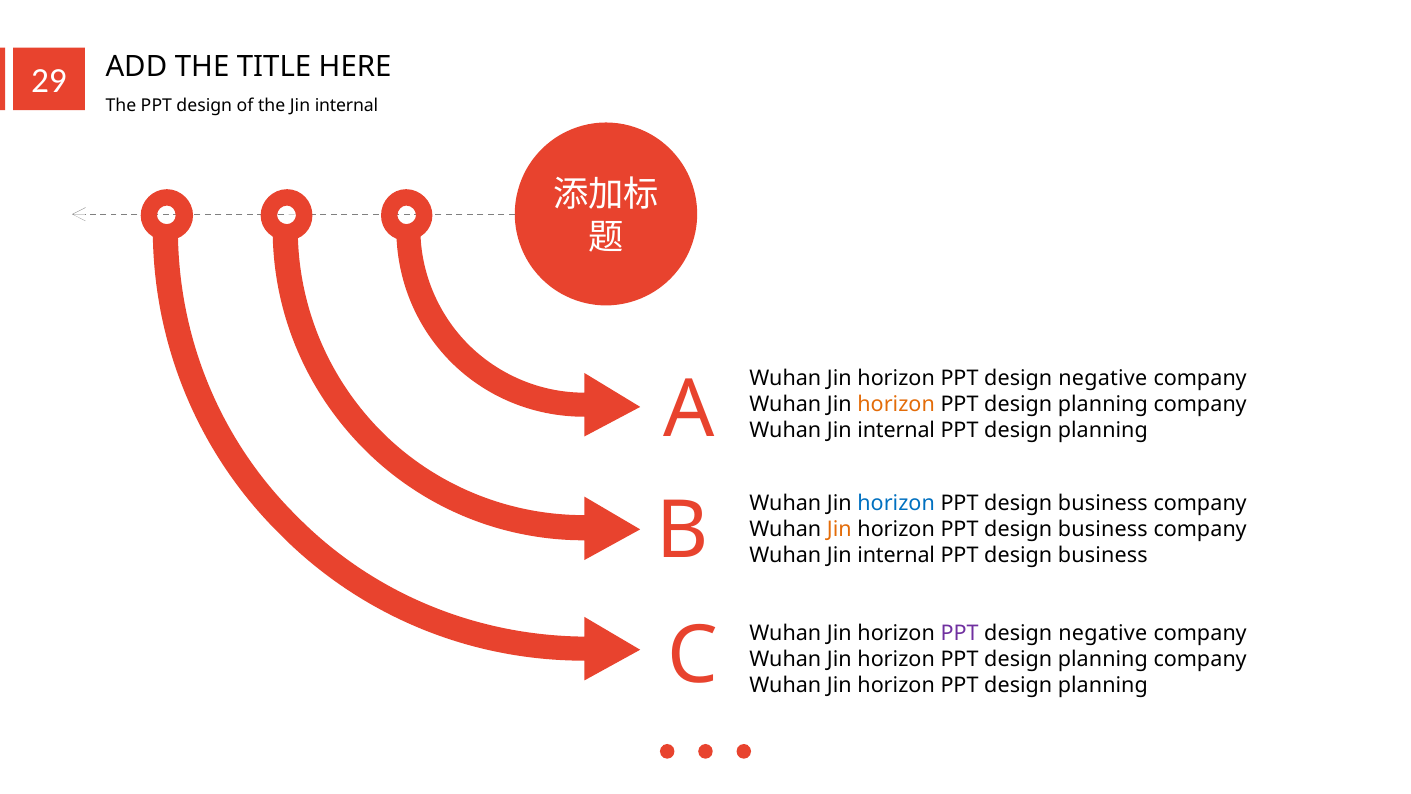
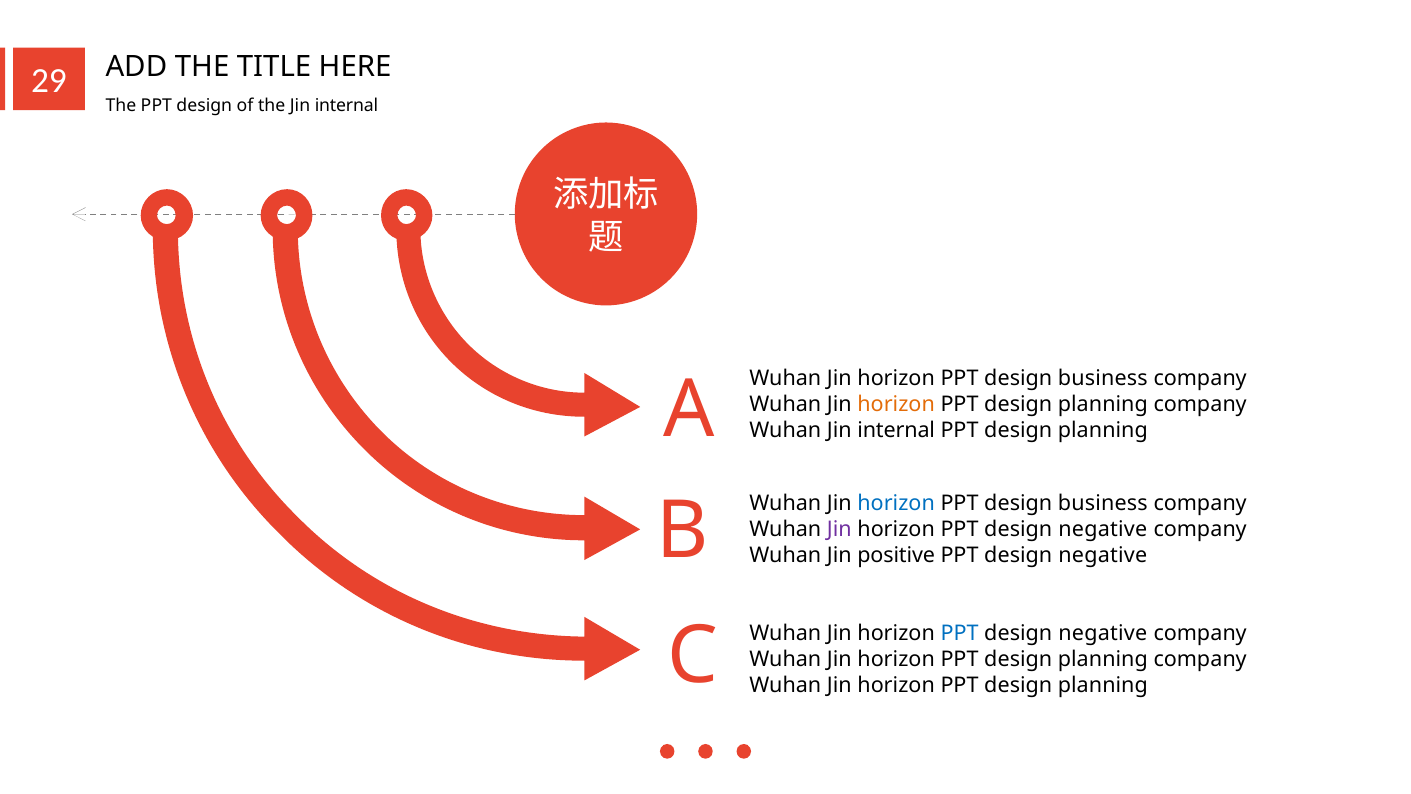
negative: negative -> business (1103, 378)
Jin colour: orange -> purple (839, 530)
business: business -> negative (1103, 530)
internal: internal -> positive (896, 555)
business: business -> negative (1103, 555)
PPT colour: purple -> blue (960, 634)
